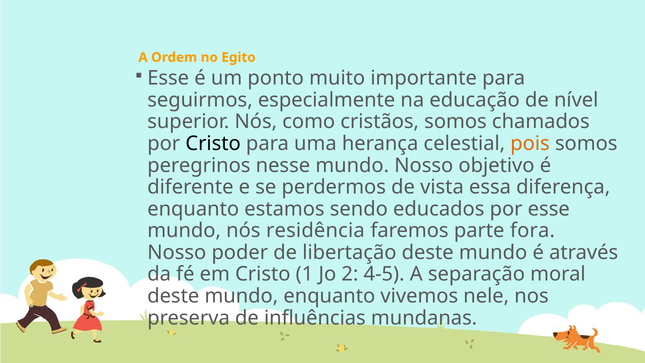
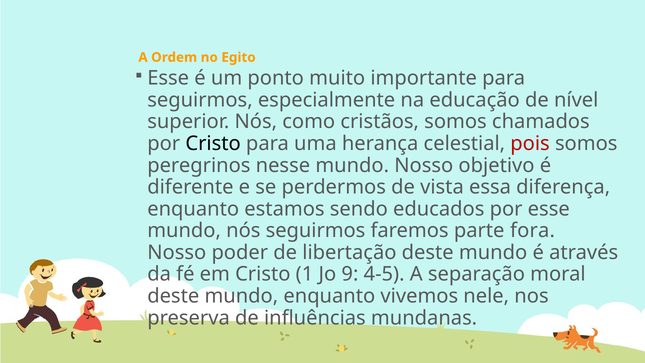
pois colour: orange -> red (530, 144)
nós residência: residência -> seguirmos (316, 231)
2: 2 -> 9 (350, 274)
